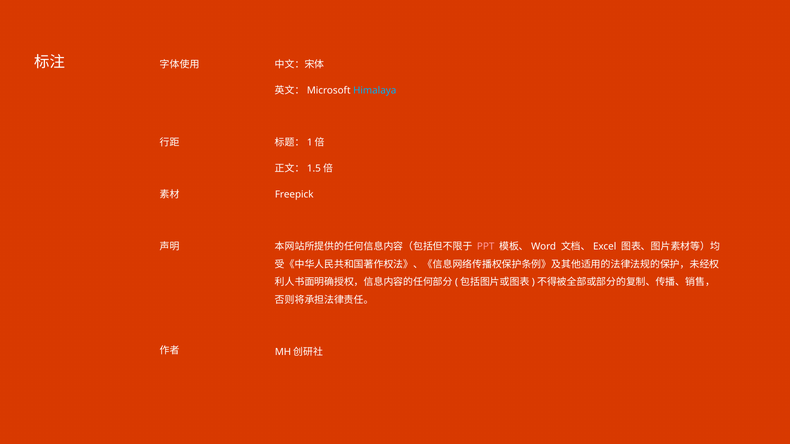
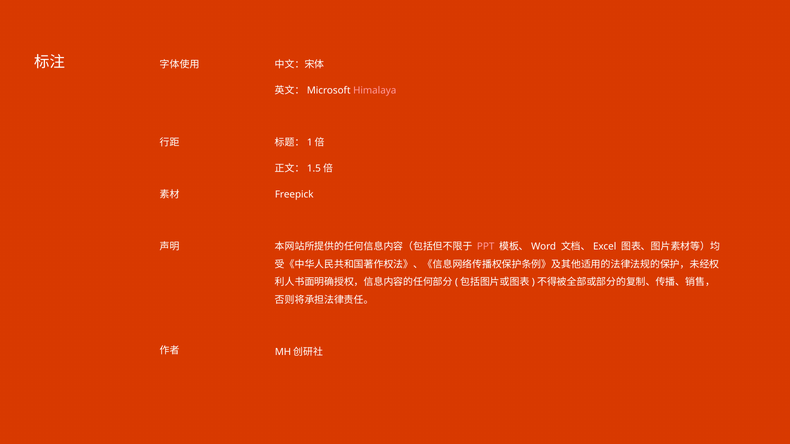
Himalaya colour: light blue -> pink (375, 91)
